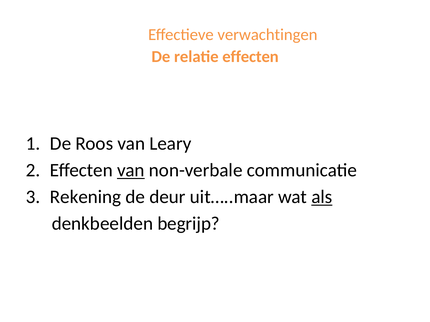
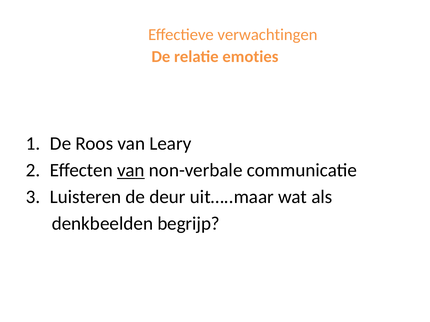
relatie effecten: effecten -> emoties (250, 57)
Rekening: Rekening -> Luisteren (86, 197)
als underline: present -> none (322, 197)
